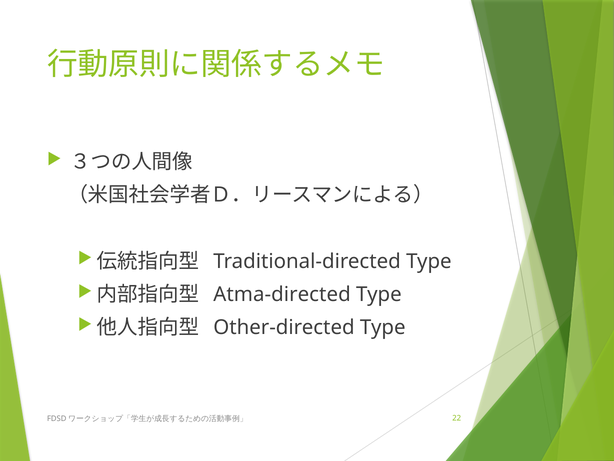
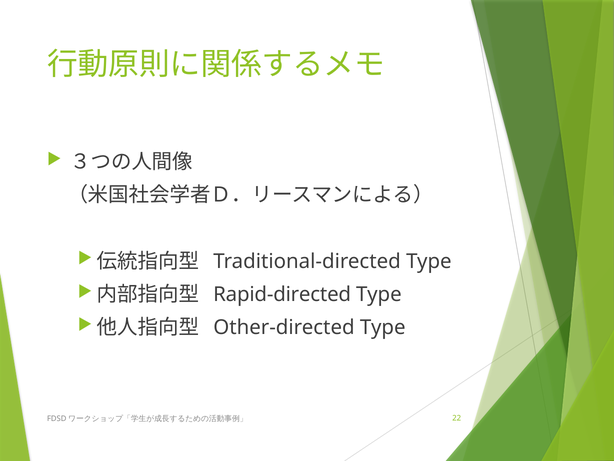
Atma-directed: Atma-directed -> Rapid-directed (282, 294)
